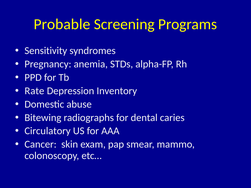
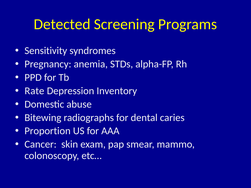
Probable: Probable -> Detected (62, 24)
Circulatory: Circulatory -> Proportion (48, 131)
